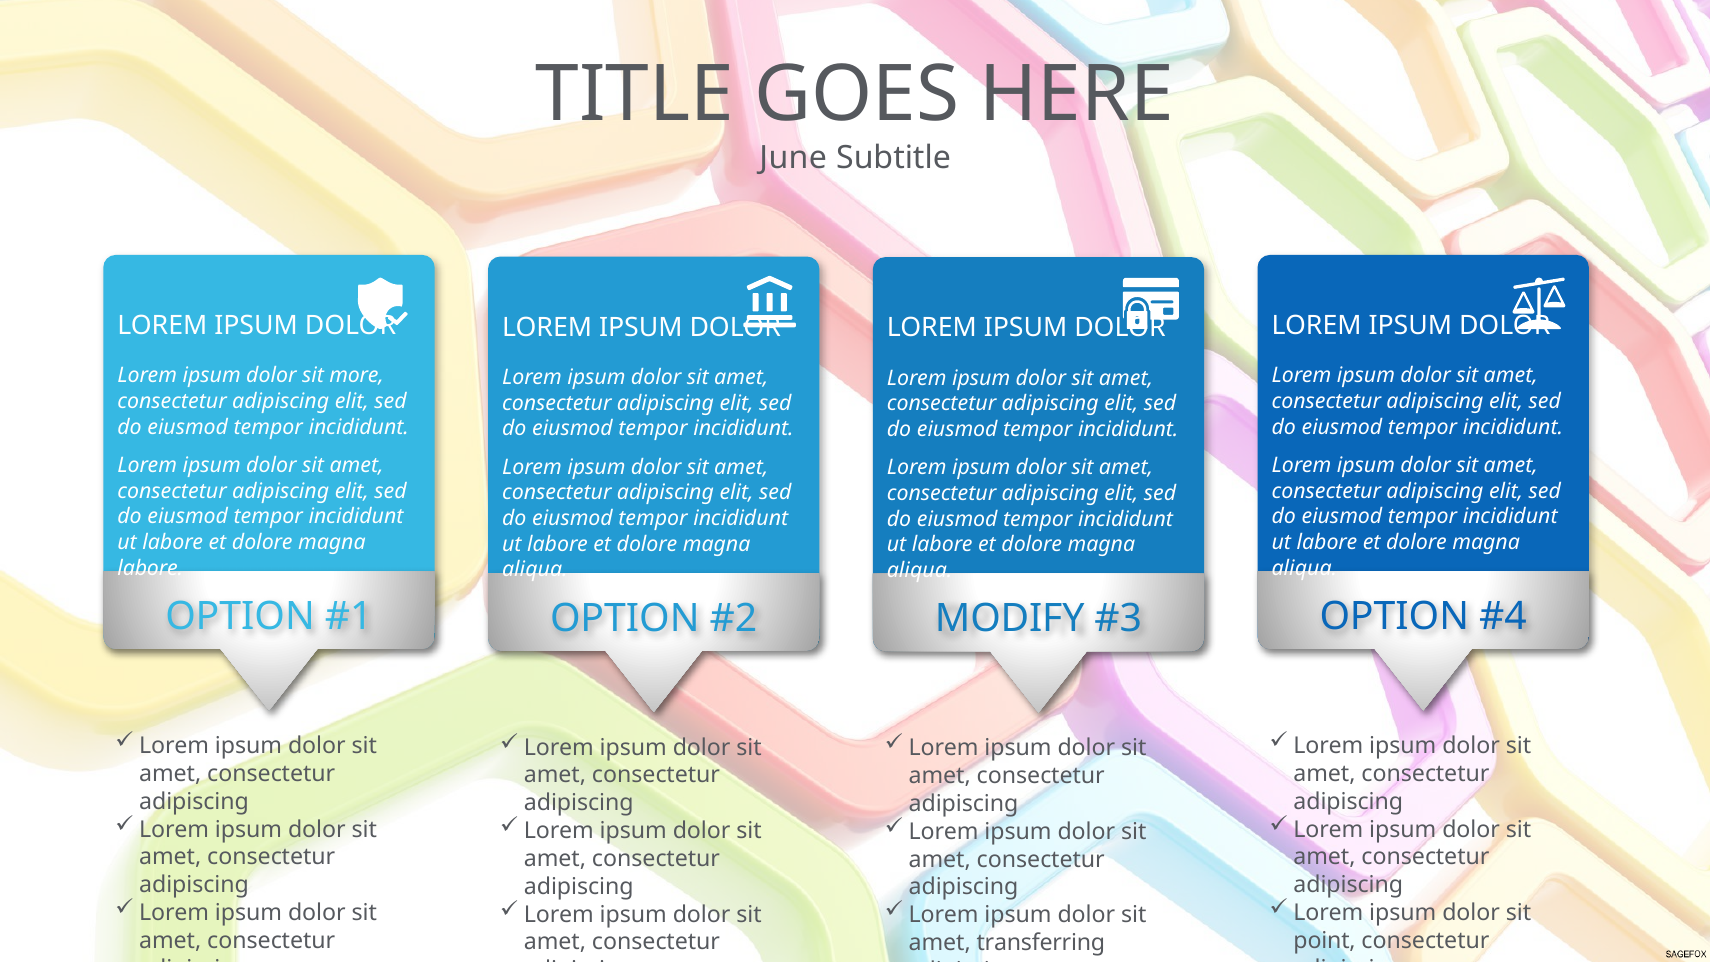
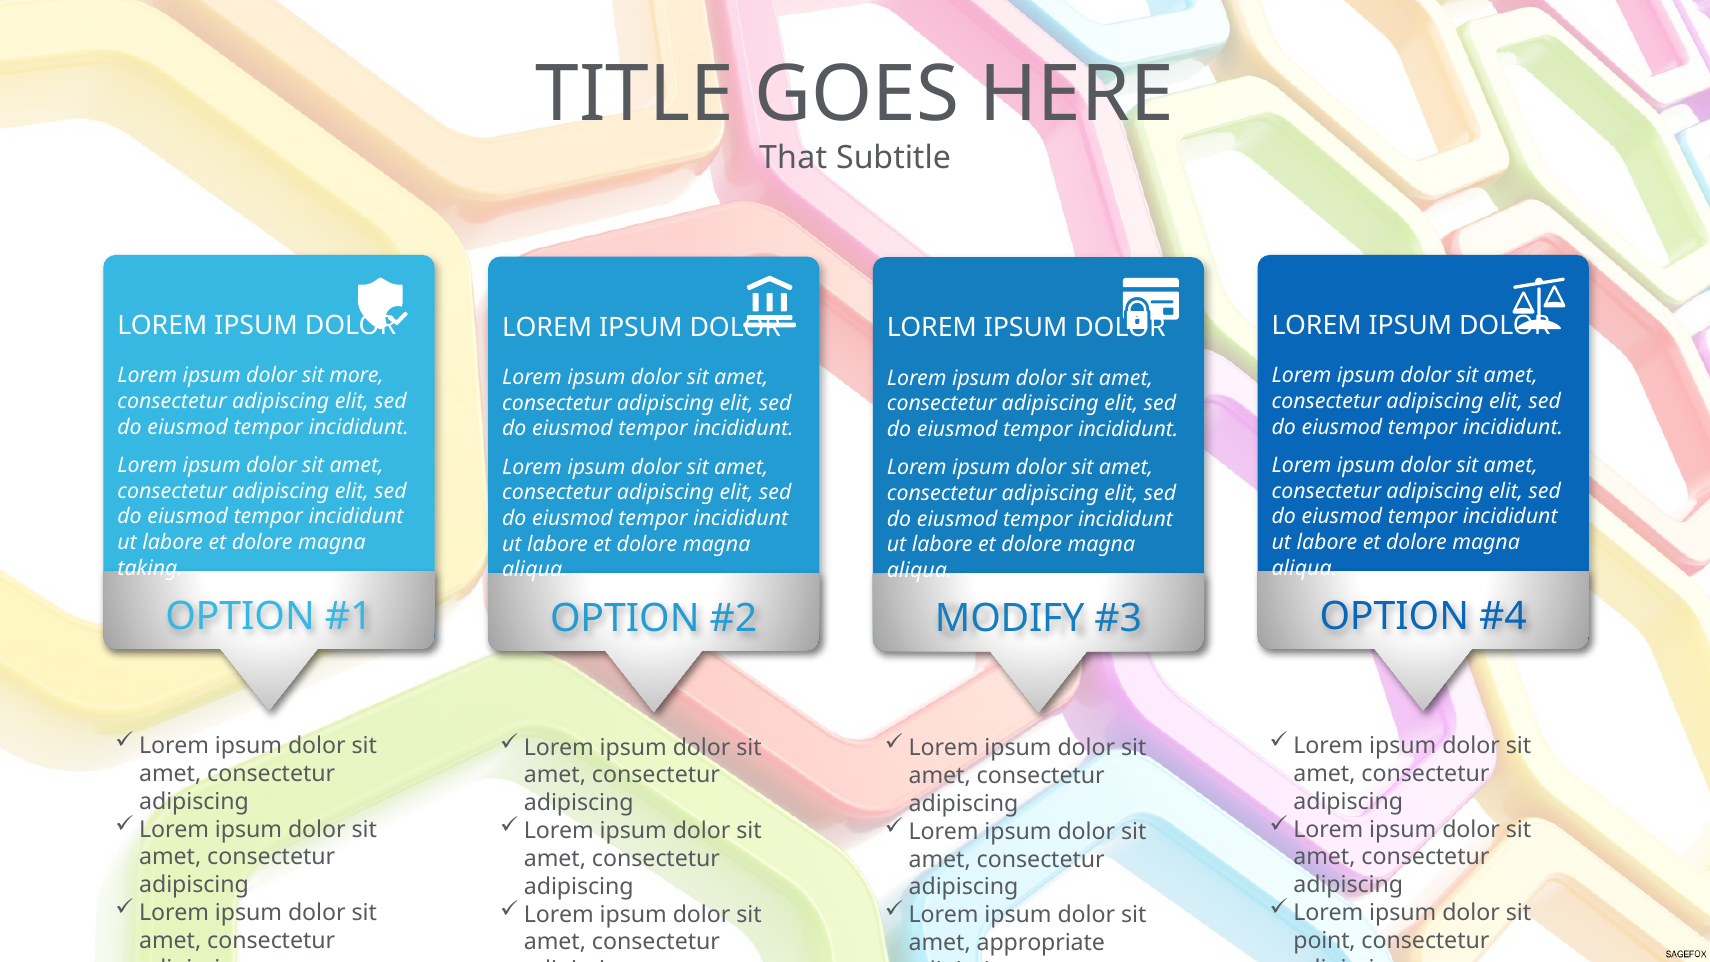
June: June -> That (793, 158)
labore: labore -> taking (150, 568)
transferring: transferring -> appropriate (1041, 943)
